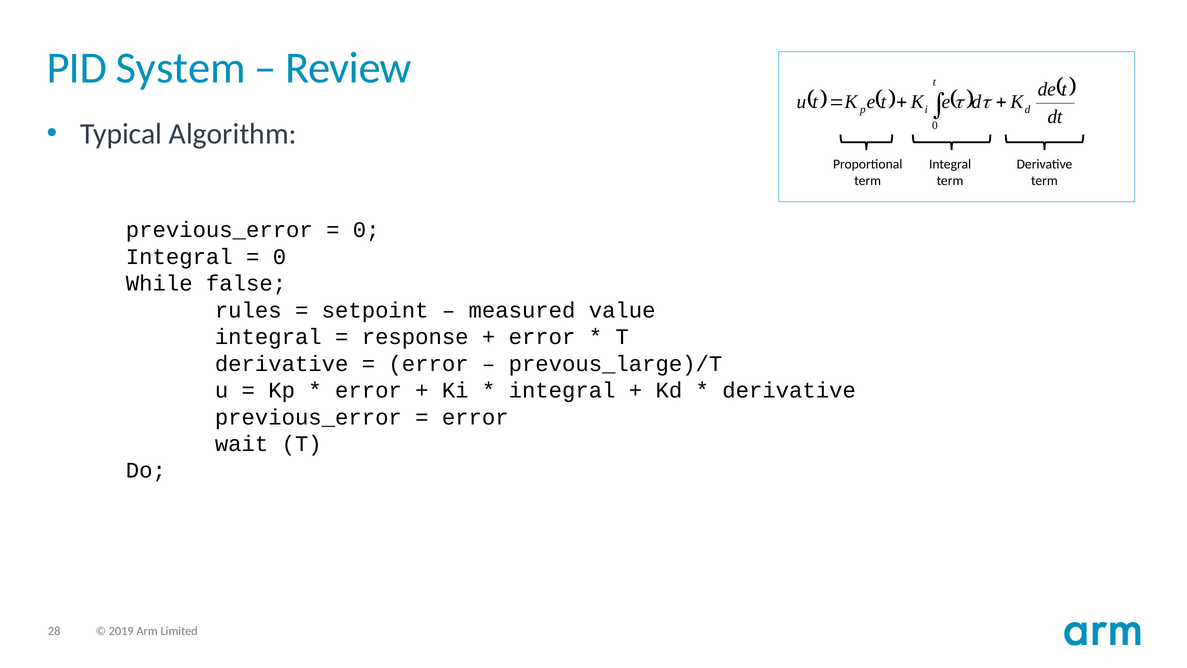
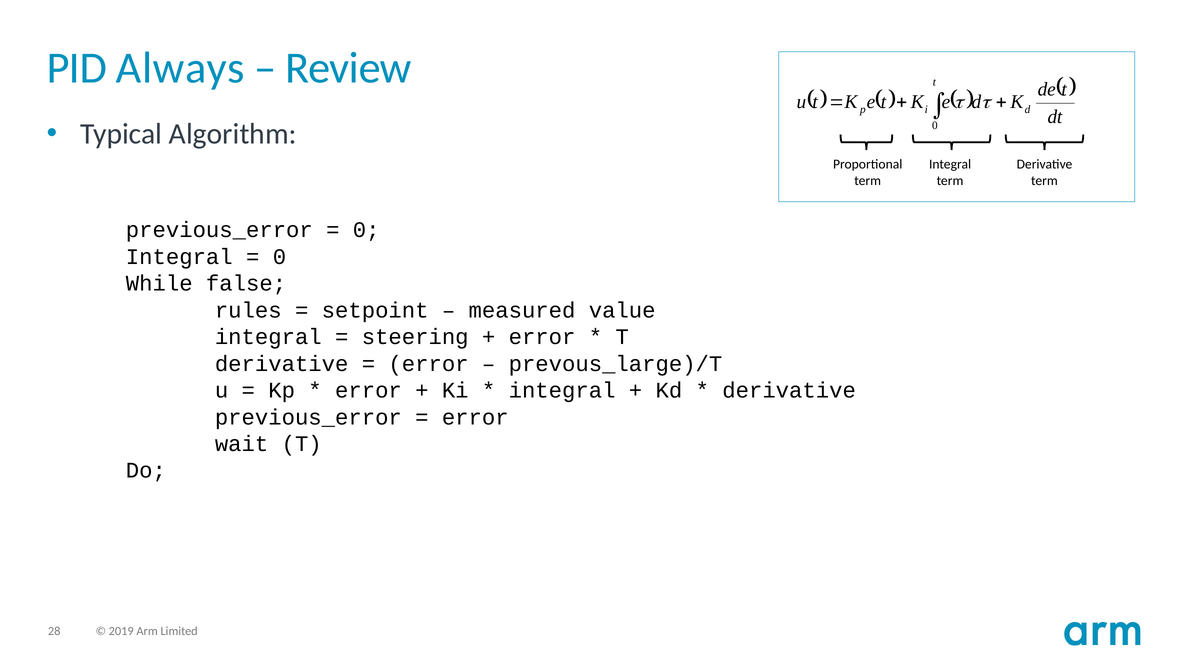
System: System -> Always (180, 68)
response: response -> steering (415, 337)
